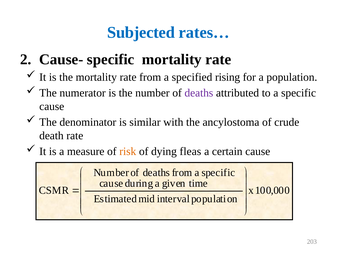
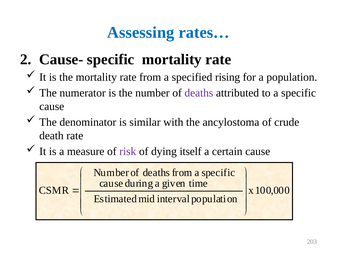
Subjected: Subjected -> Assessing (141, 32)
risk colour: orange -> purple (128, 151)
fleas: fleas -> itself (191, 151)
